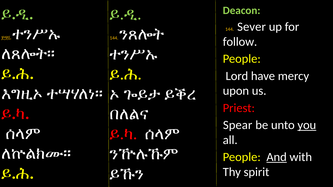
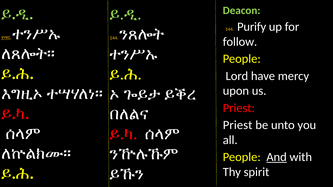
Sever: Sever -> Purify (252, 27)
Spear: Spear -> Priest (238, 125)
you underline: present -> none (307, 125)
